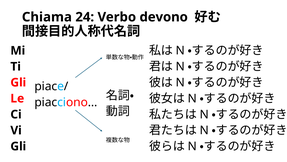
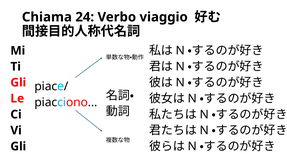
devono: devono -> viaggio (164, 17)
